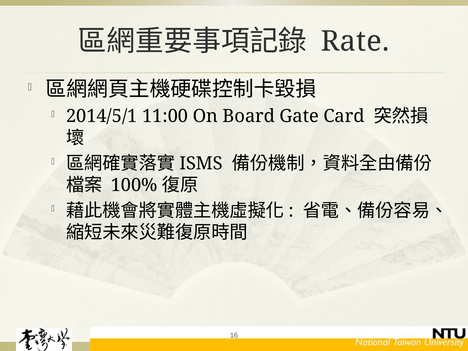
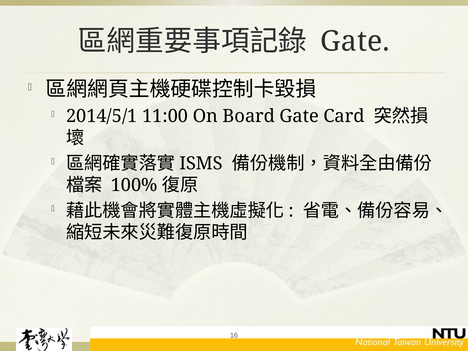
Rate: Rate -> Gate (355, 41)
